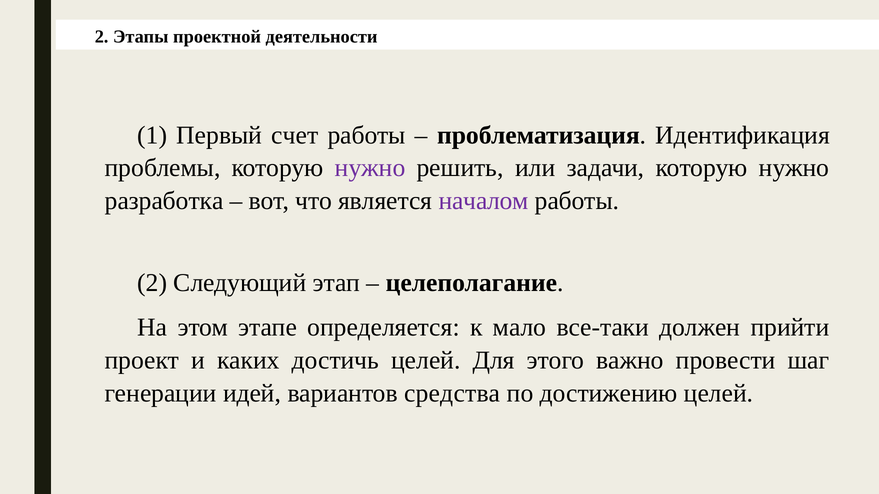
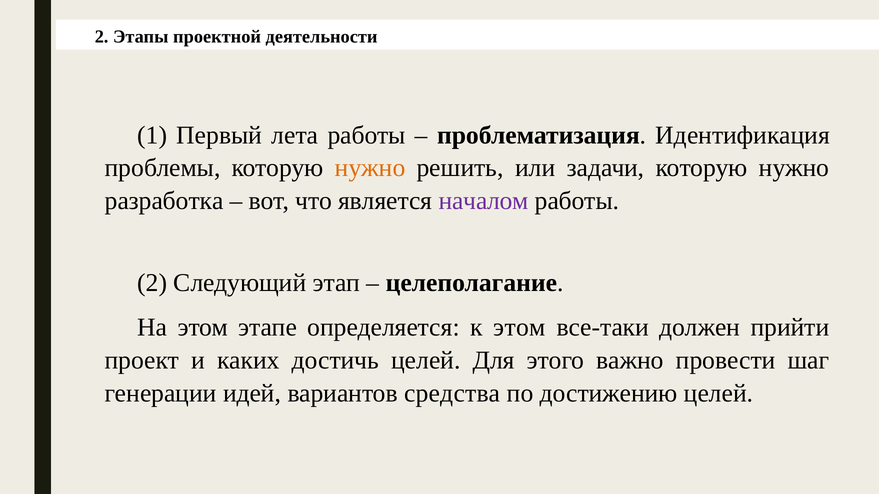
счет: счет -> лета (295, 135)
нужно colour: purple -> orange (370, 168)
к мало: мало -> этом (519, 328)
